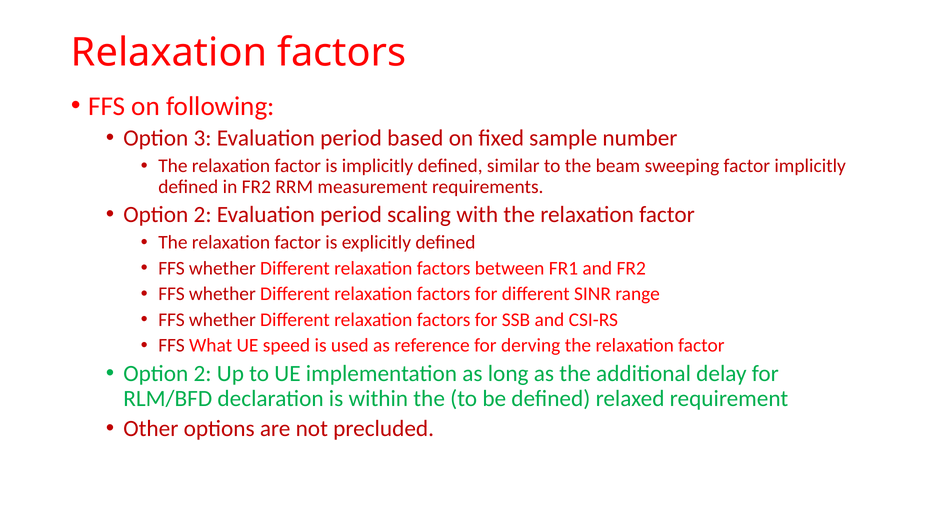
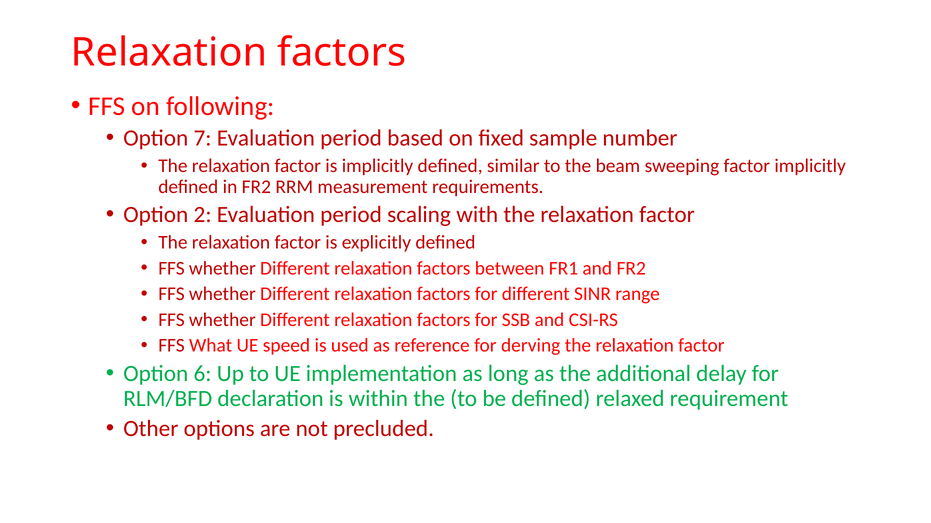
3: 3 -> 7 (203, 138)
2: 2 -> 6 (203, 374)
